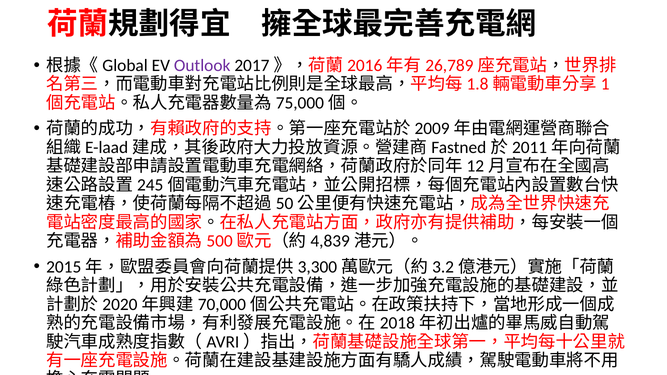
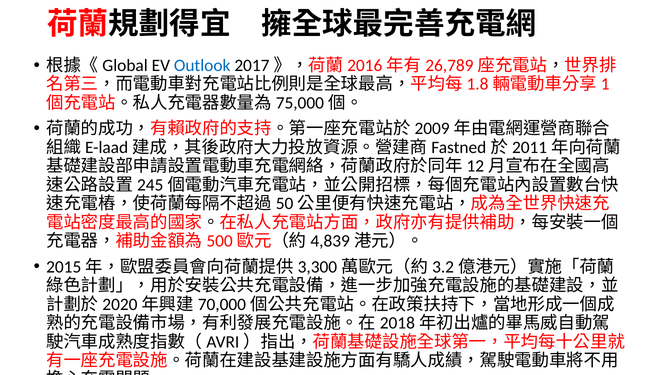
Outlook colour: purple -> blue (202, 66)
